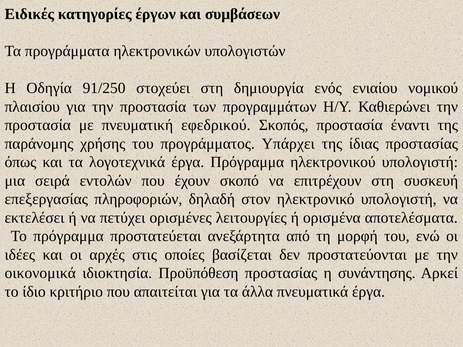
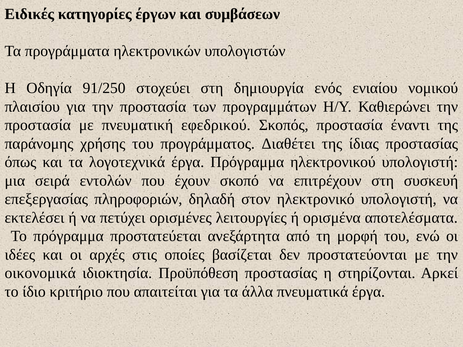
Υπάρχει: Υπάρχει -> Διαθέτει (288, 144)
συνάντησης: συνάντησης -> στηρίζονται (377, 273)
